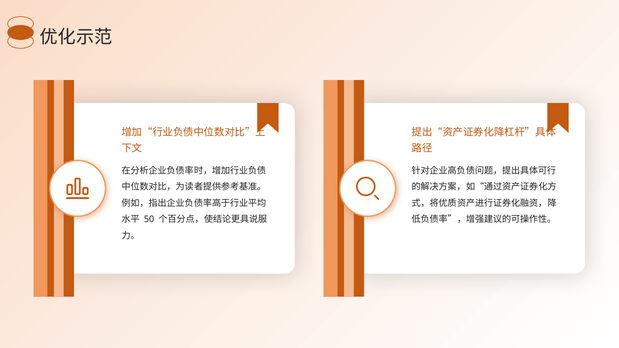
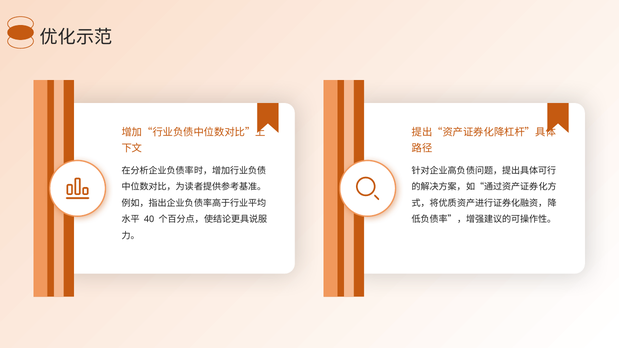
50: 50 -> 40 (149, 219)
